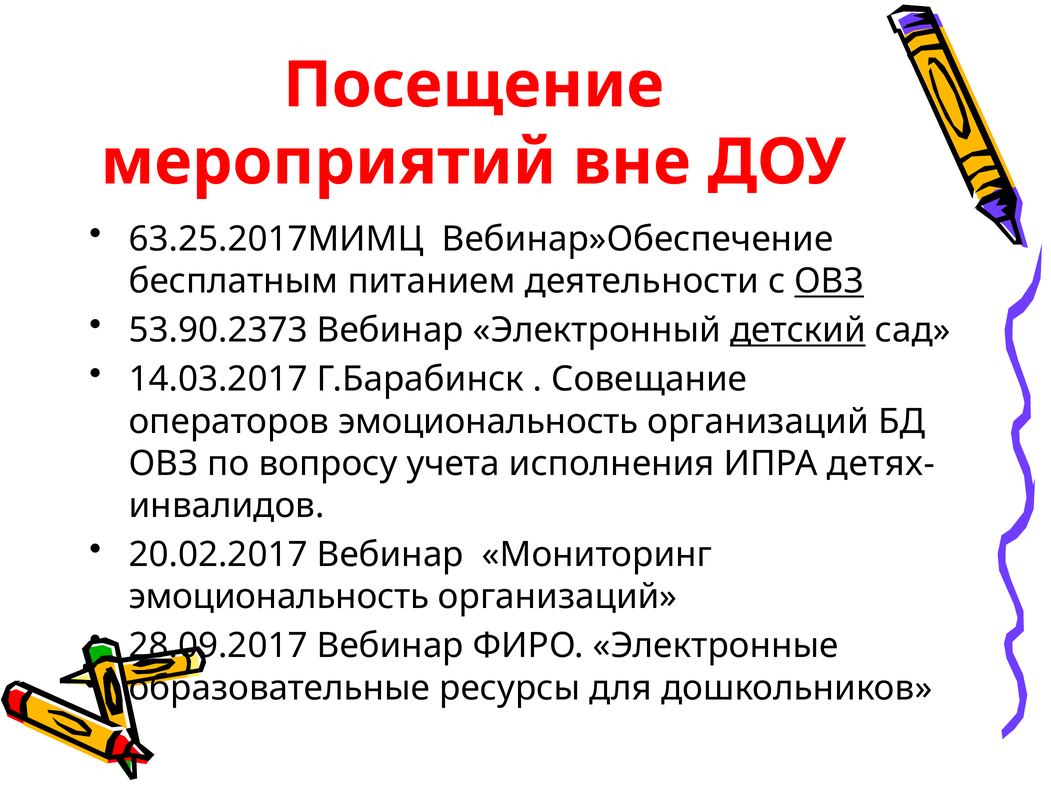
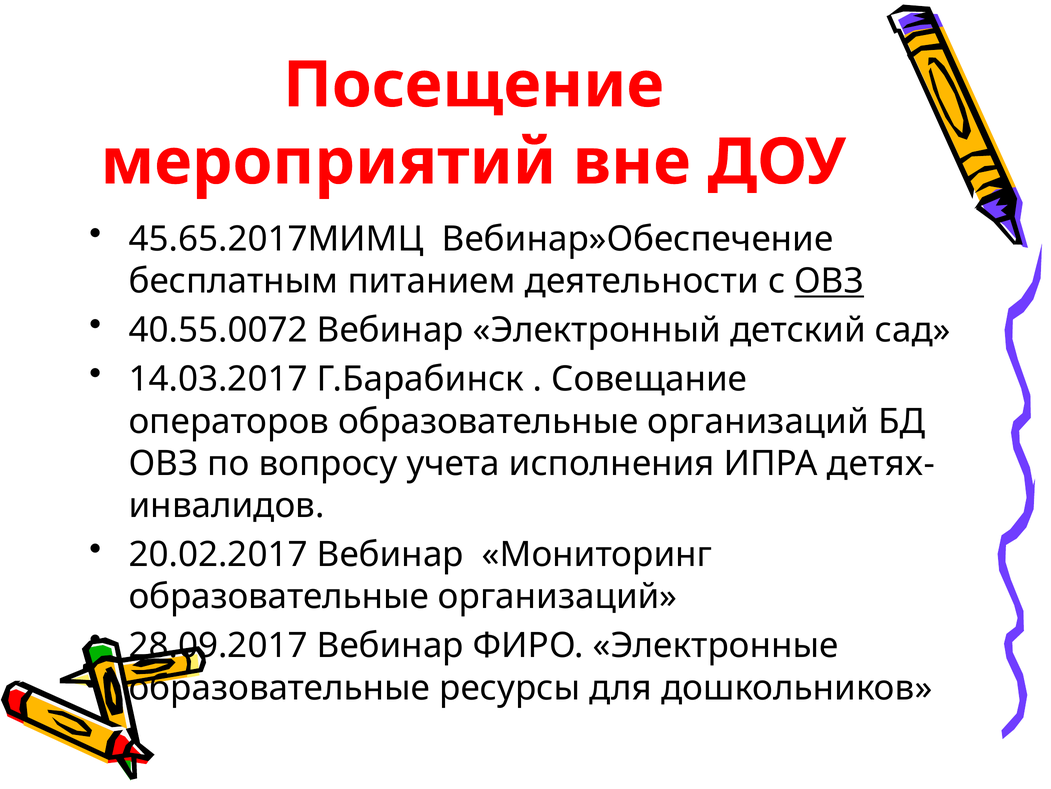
63.25.2017МИМЦ: 63.25.2017МИМЦ -> 45.65.2017МИМЦ (276, 239)
53.90.2373: 53.90.2373 -> 40.55.0072 (218, 330)
детский underline: present -> none (798, 330)
операторов эмоциональность: эмоциональность -> образовательные (488, 421)
эмоциональность: эмоциональность -> образовательные (279, 596)
